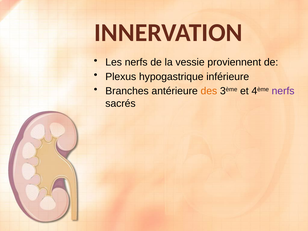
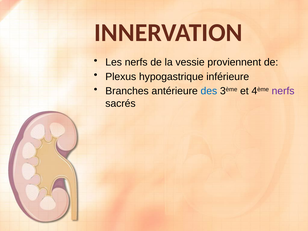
des colour: orange -> blue (209, 91)
